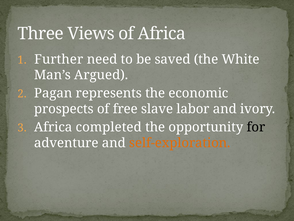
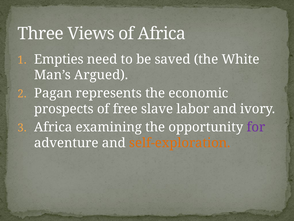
Further: Further -> Empties (59, 59)
completed: completed -> examining (109, 127)
for colour: black -> purple (256, 127)
